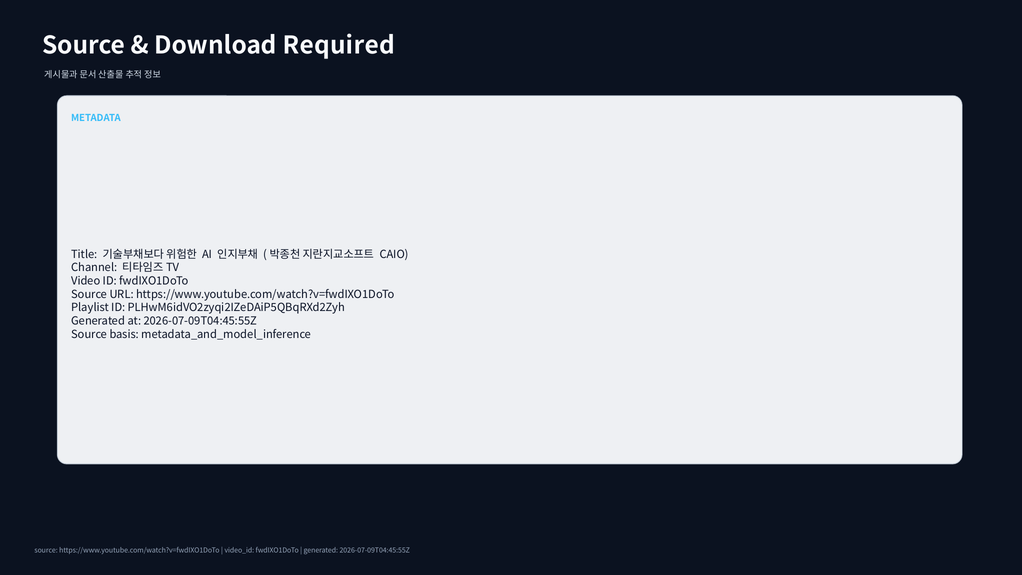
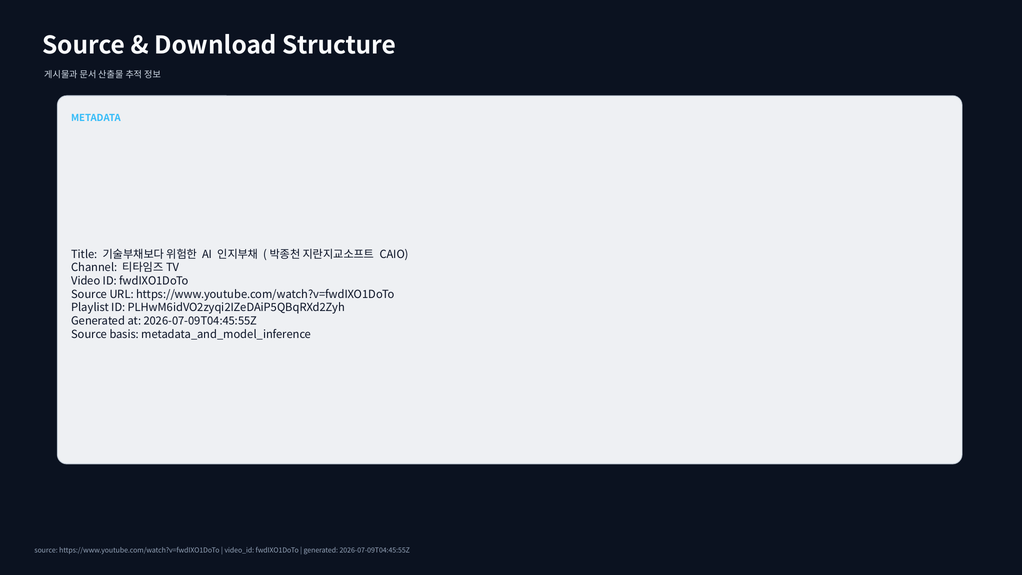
Required: Required -> Structure (339, 46)
